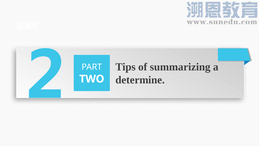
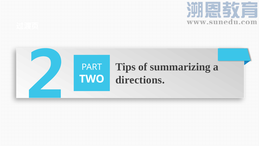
determine: determine -> directions (140, 80)
